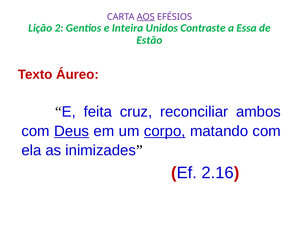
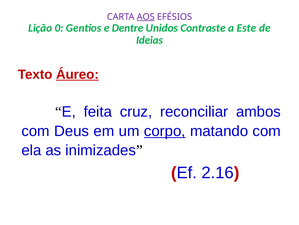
2: 2 -> 0 (59, 28)
Inteira: Inteira -> Dentre (128, 28)
Essa: Essa -> Este (246, 28)
Estão: Estão -> Ideias (150, 40)
Áureo underline: none -> present (77, 74)
Deus underline: present -> none (72, 131)
